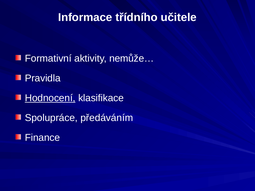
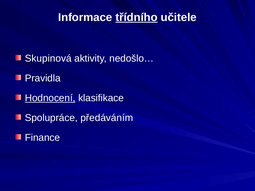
třídního underline: none -> present (137, 17)
Formativní: Formativní -> Skupinová (48, 58)
nemůže…: nemůže… -> nedošlo… (132, 58)
